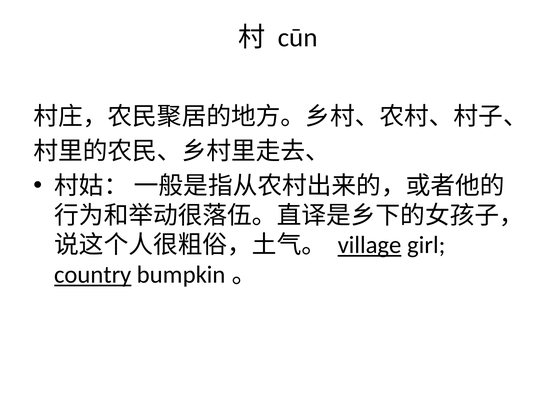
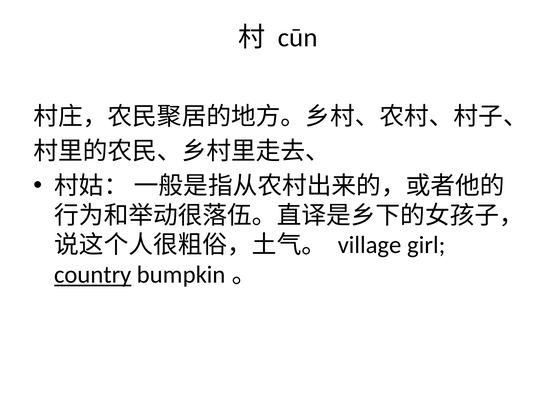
village underline: present -> none (370, 245)
